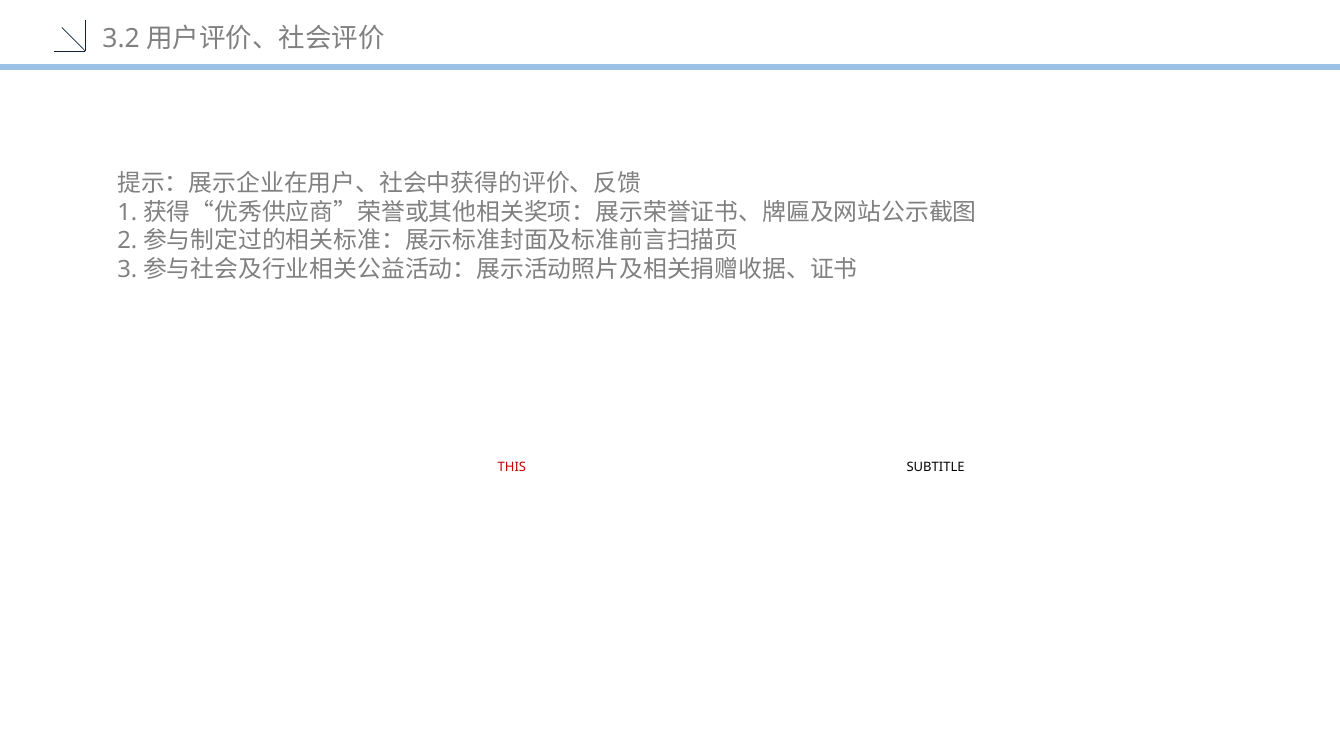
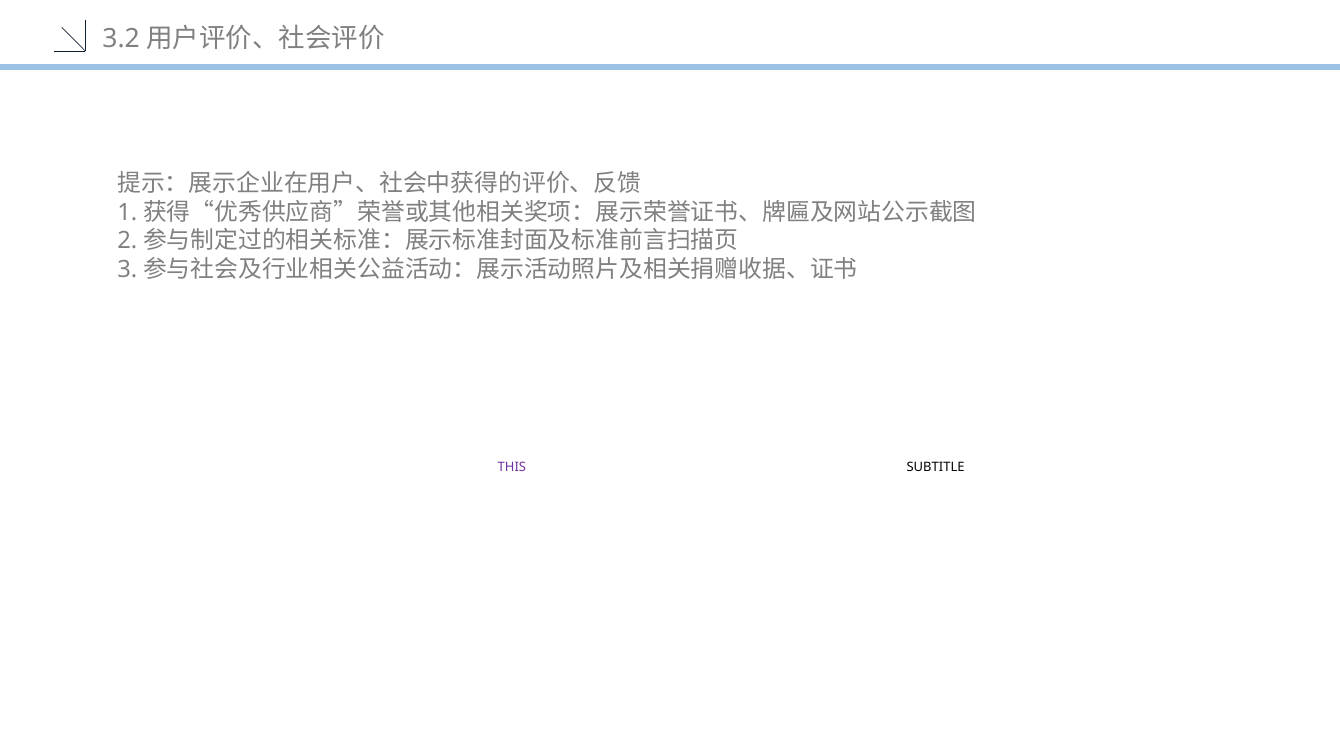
THIS colour: red -> purple (512, 467)
